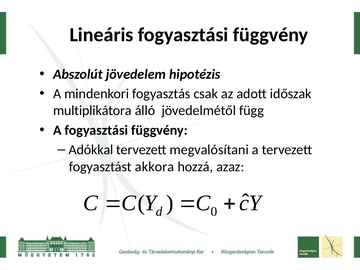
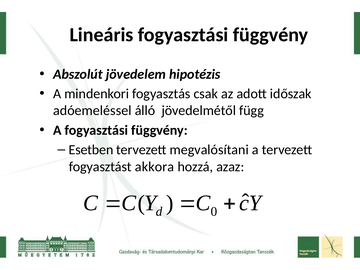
multiplikátora: multiplikátora -> adóemeléssel (92, 111)
Adókkal: Adókkal -> Esetben (91, 150)
